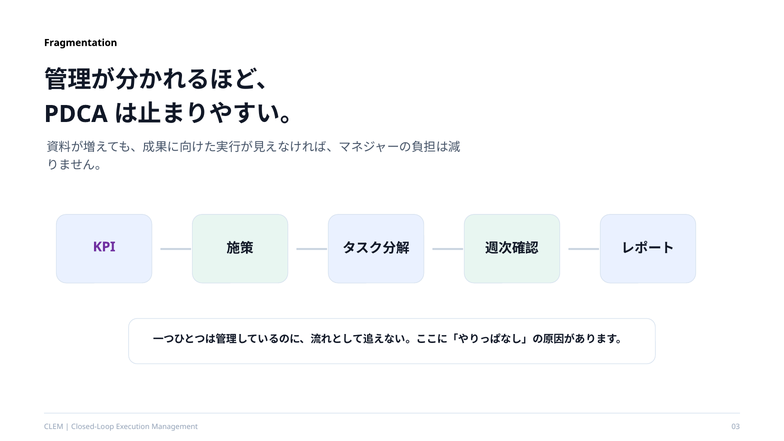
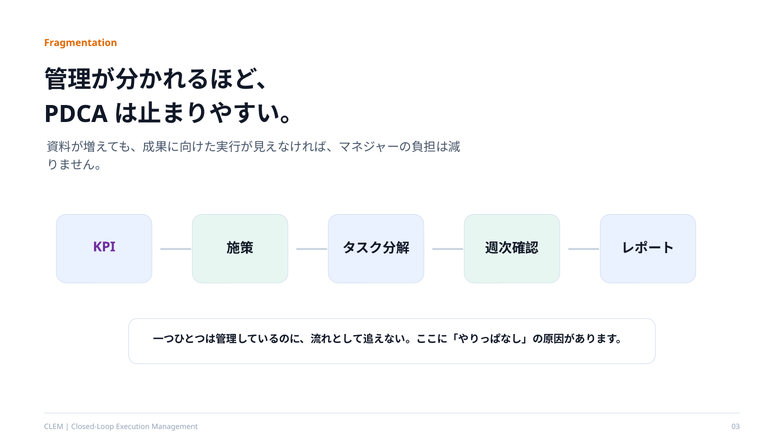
Fragmentation colour: black -> orange (81, 43)
